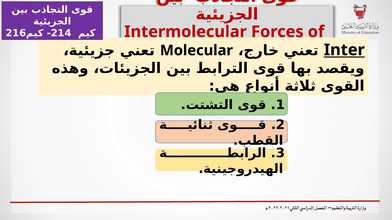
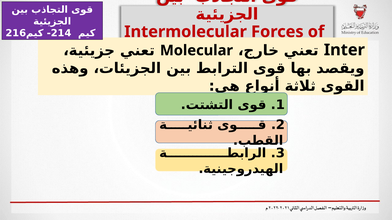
Inter underline: present -> none (344, 50)
